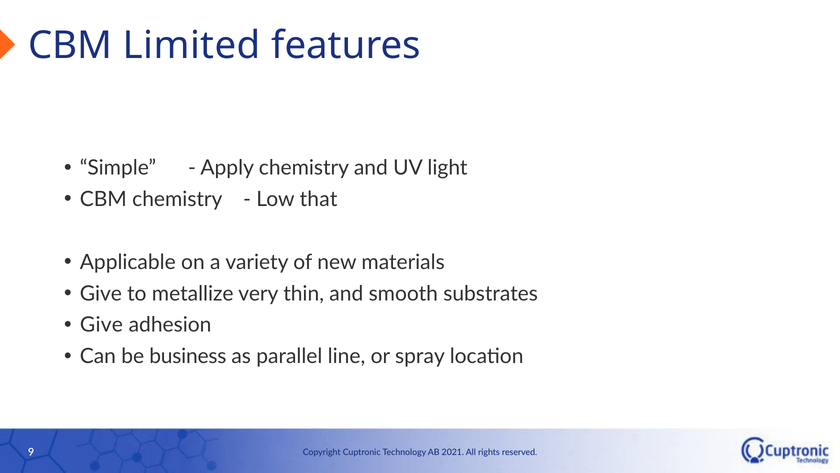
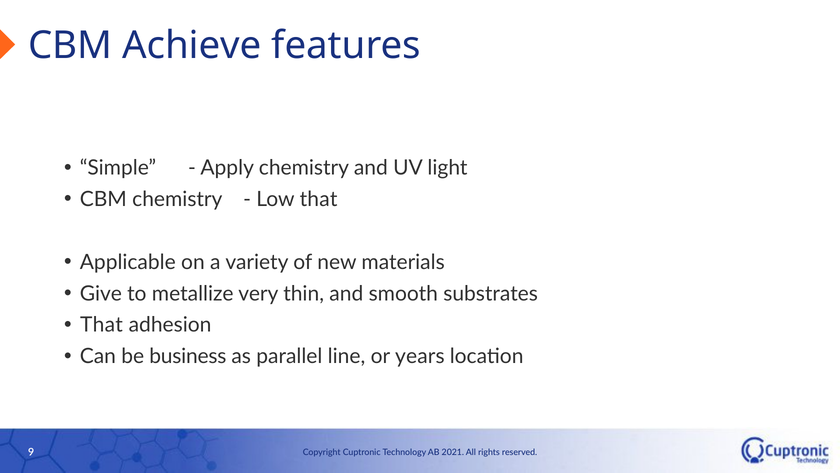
Limited: Limited -> Achieve (192, 46)
Give: Give -> That (101, 325)
spray: spray -> years (420, 356)
